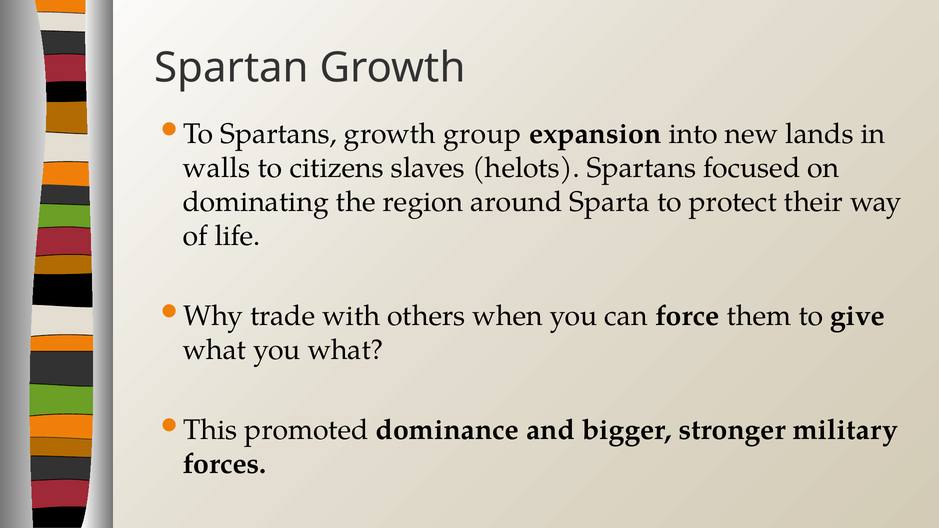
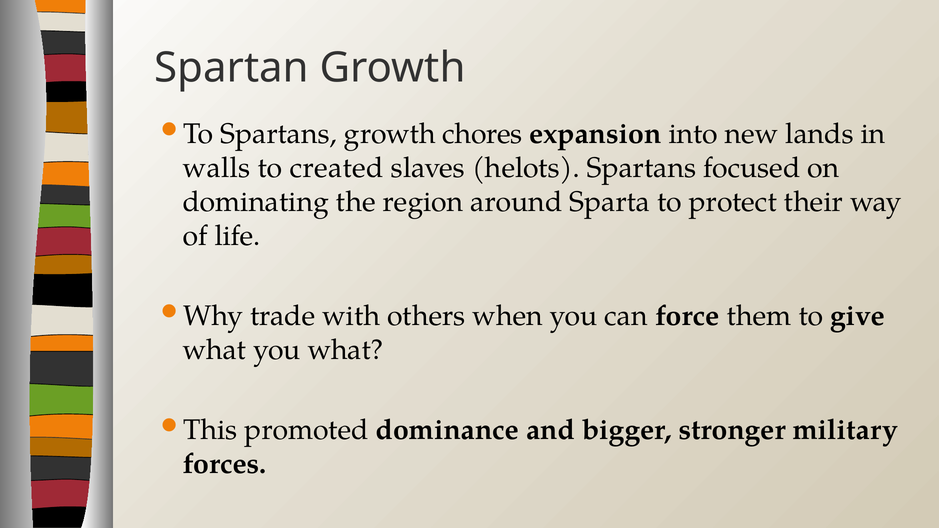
group: group -> chores (482, 134)
citizens: citizens -> created (337, 168)
